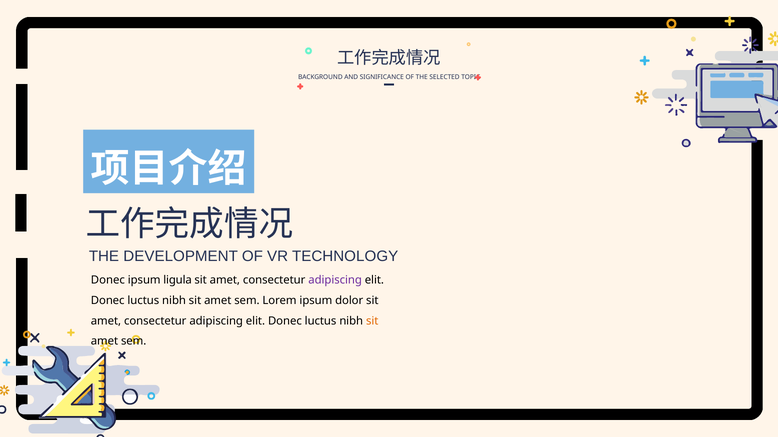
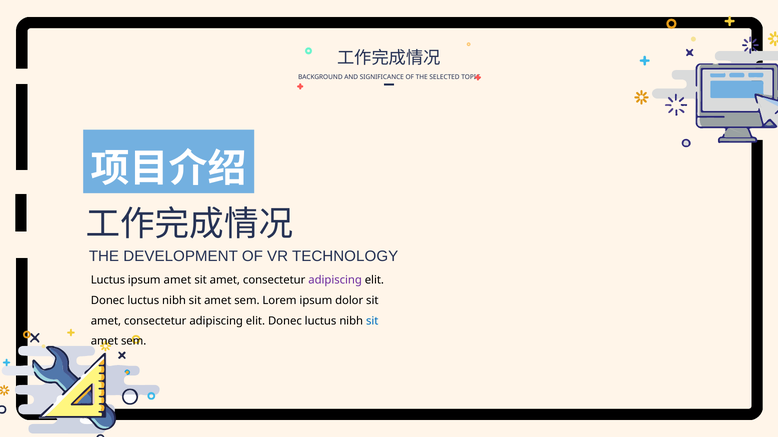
Donec: Donec -> Luctus (108, 281)
ipsum ligula: ligula -> amet (177, 281)
sit colour: orange -> blue (372, 321)
